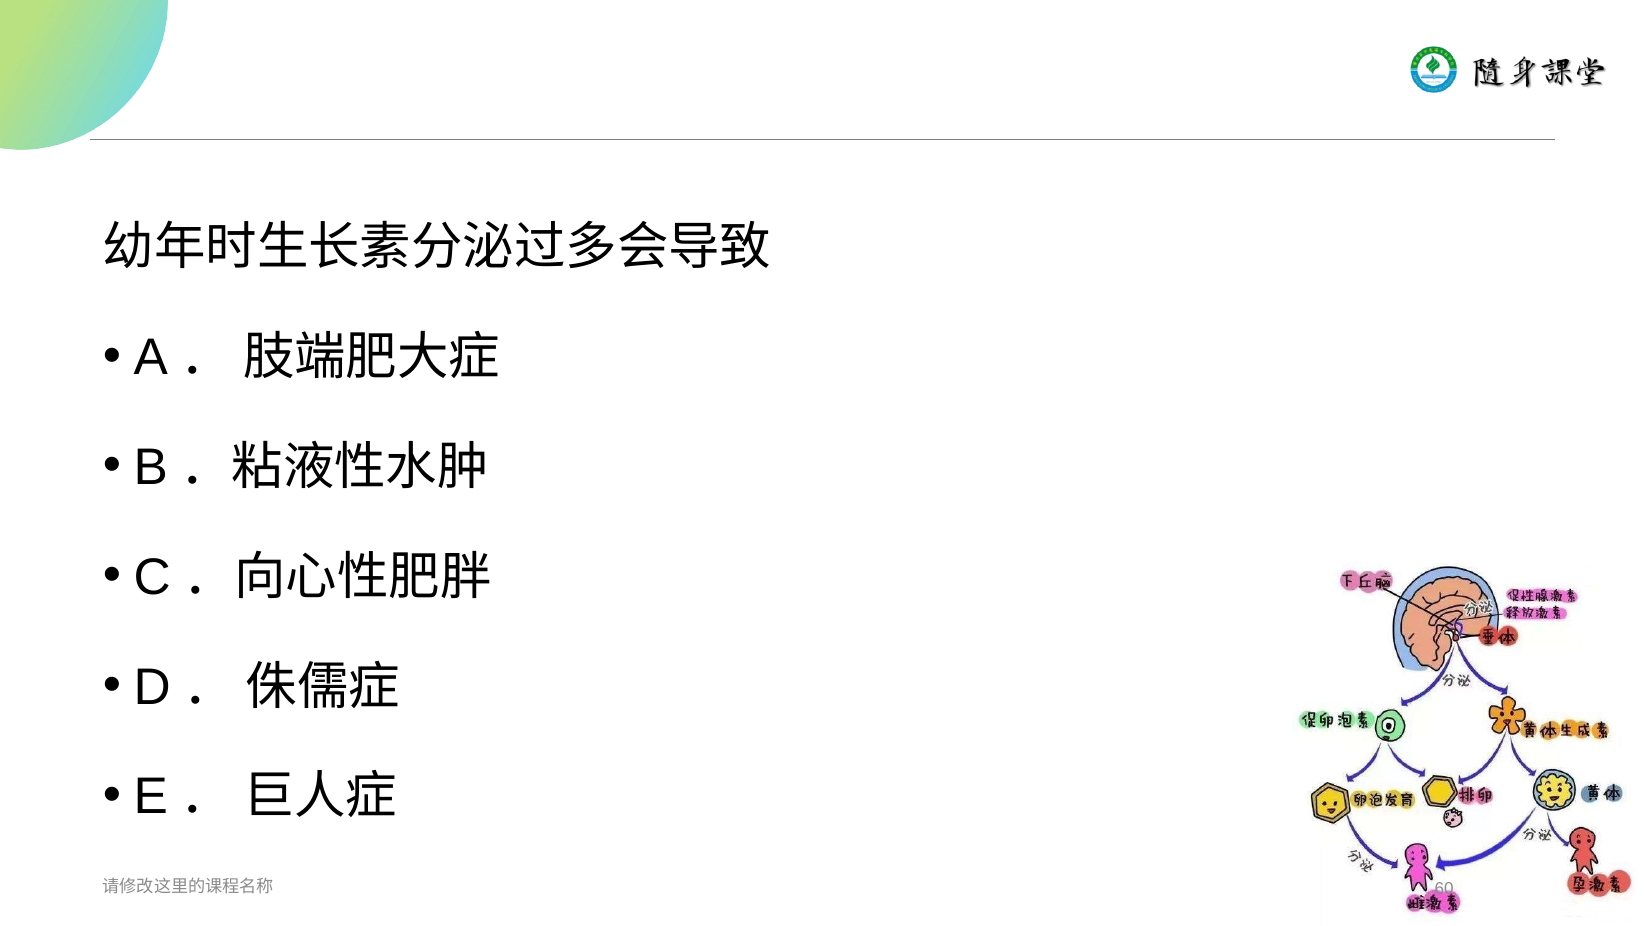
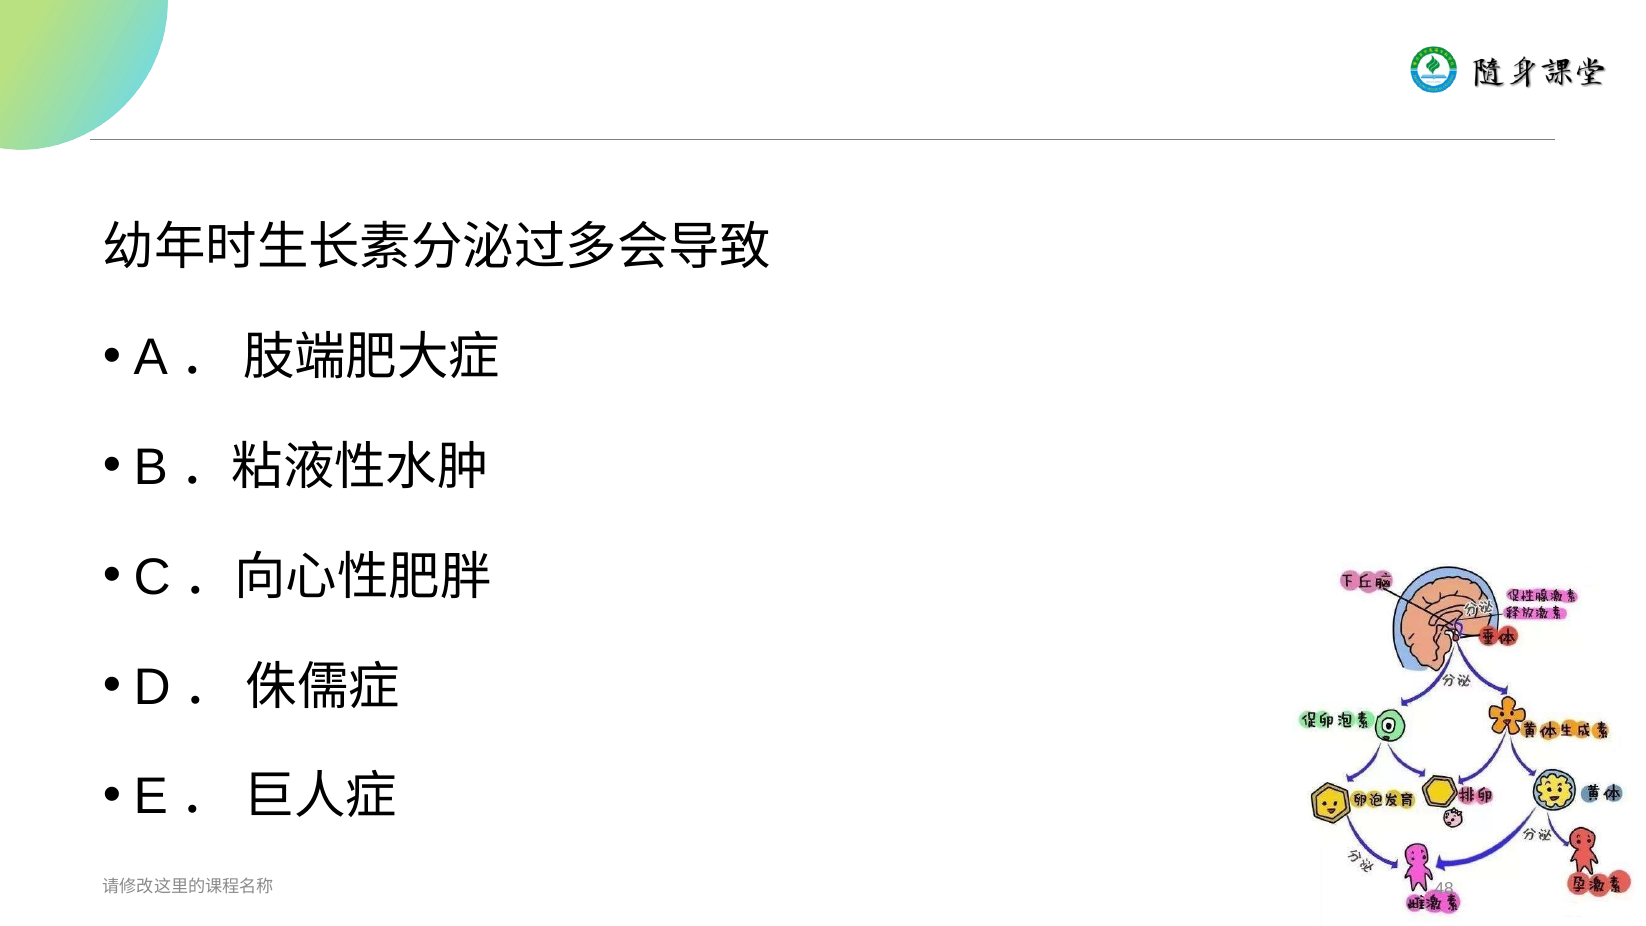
60: 60 -> 48 (1444, 889)
